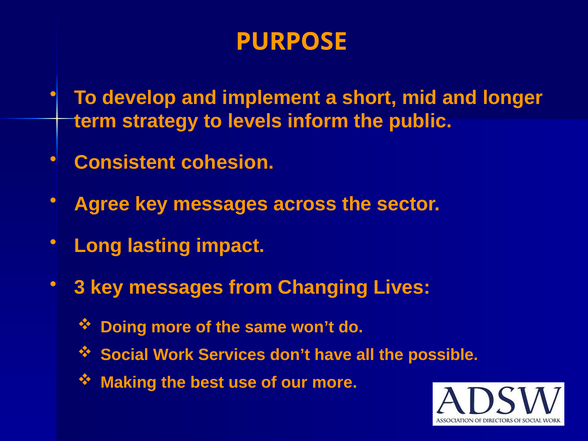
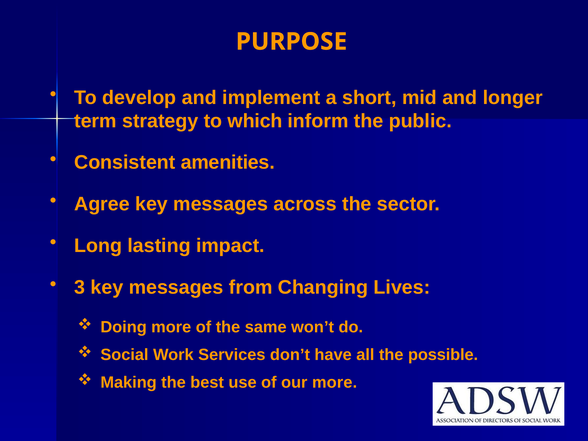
levels: levels -> which (255, 121)
cohesion: cohesion -> amenities (228, 162)
